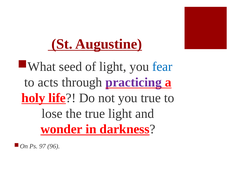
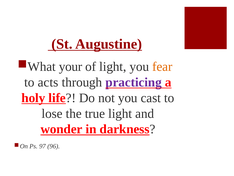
seed: seed -> your (71, 66)
fear colour: blue -> orange (162, 66)
you true: true -> cast (151, 98)
